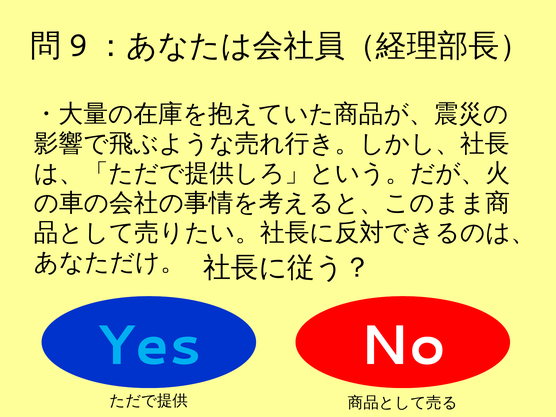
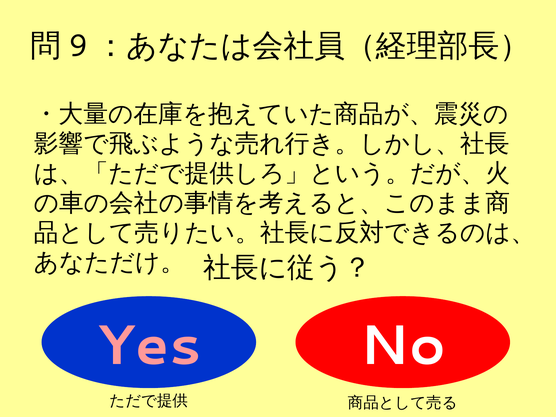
Yes colour: light blue -> pink (149, 346)
